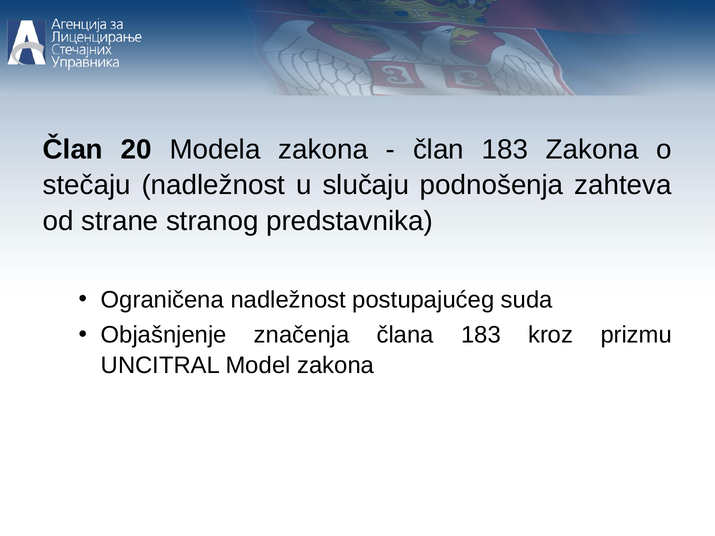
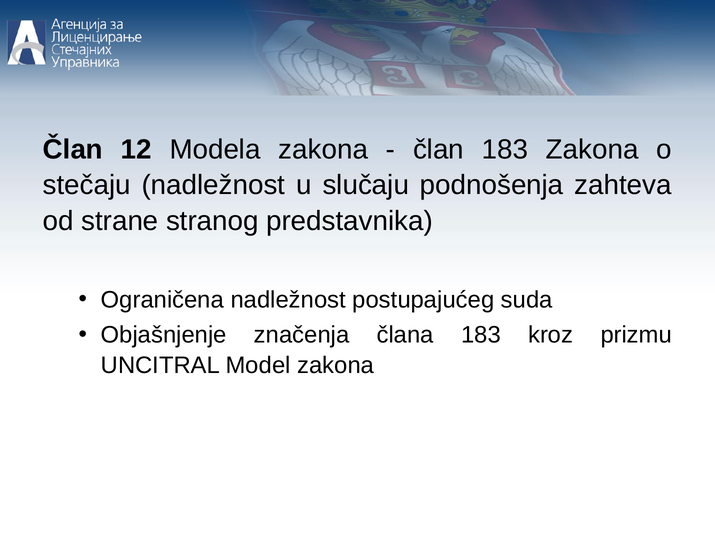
20: 20 -> 12 (136, 150)
